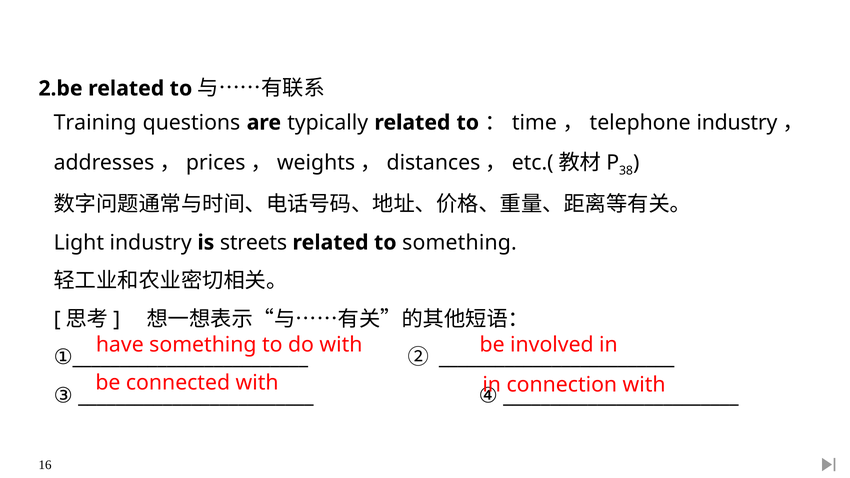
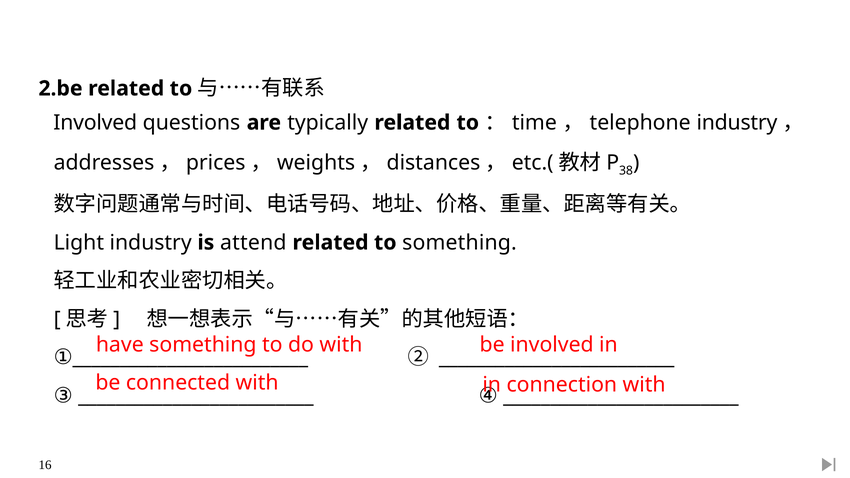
Training: Training -> Involved (95, 123)
streets: streets -> attend (253, 243)
